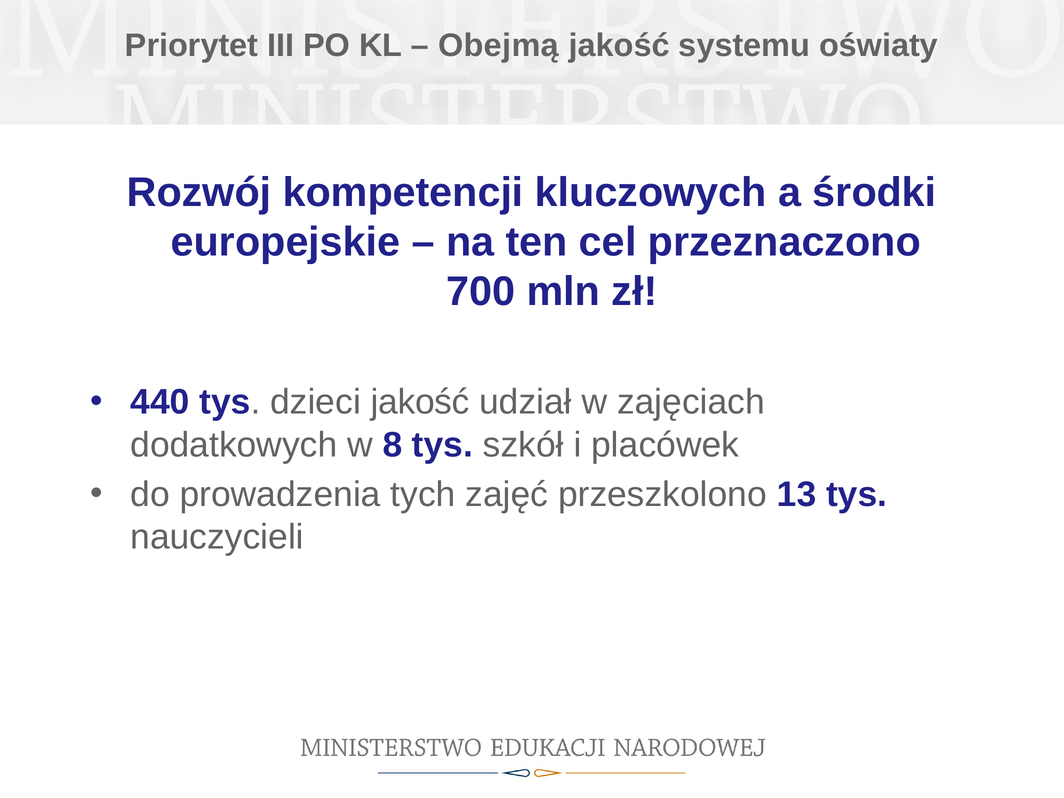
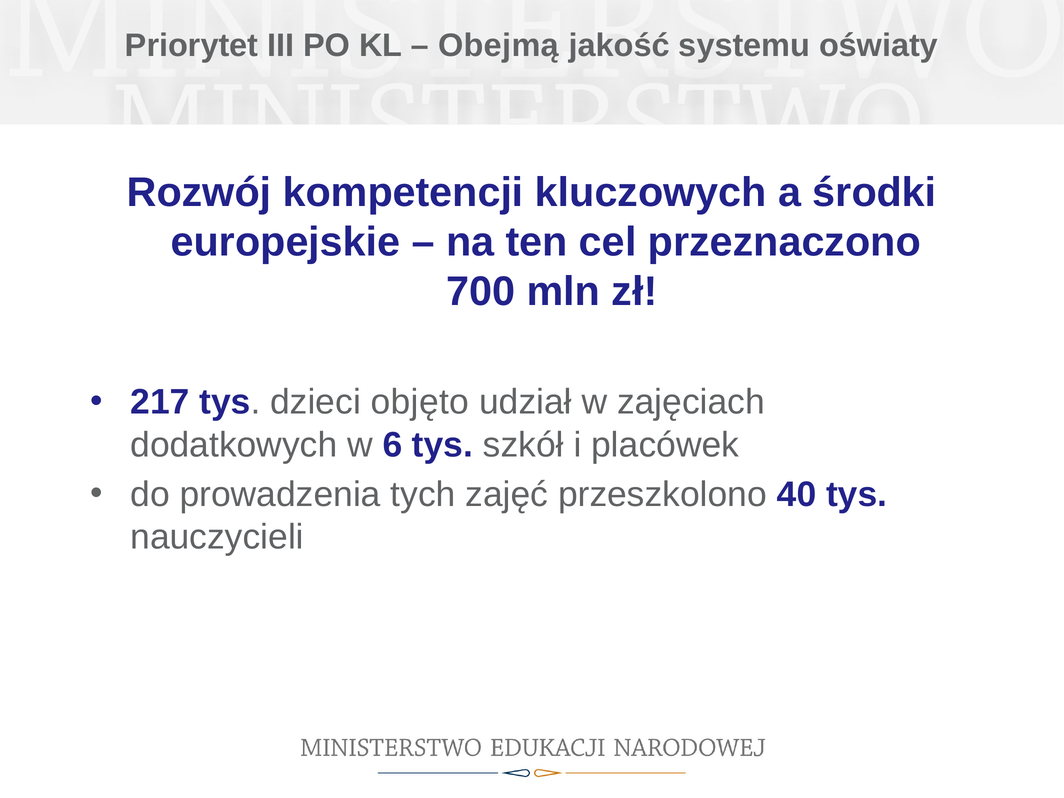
440: 440 -> 217 (160, 402)
dzieci jakość: jakość -> objęto (420, 402)
8: 8 -> 6 (392, 445)
13: 13 -> 40 (797, 494)
